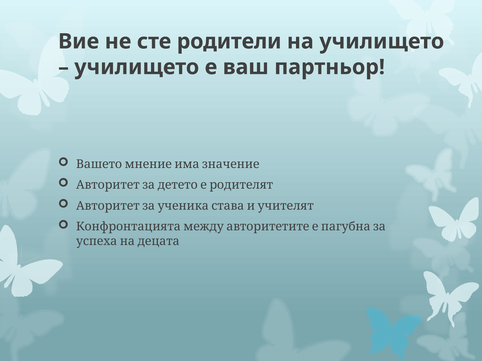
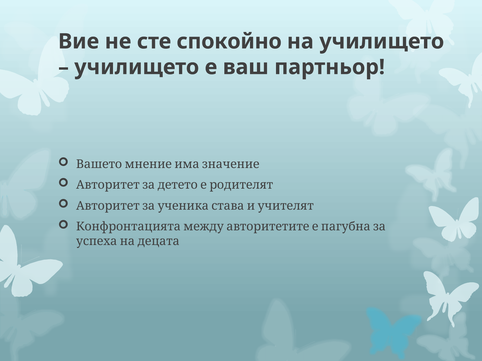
родители: родители -> спокойно (229, 41)
